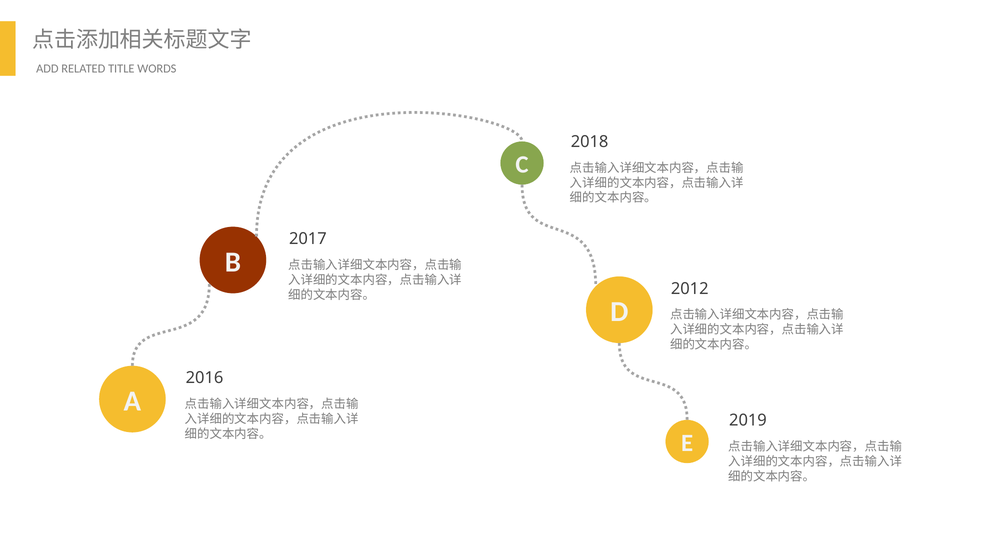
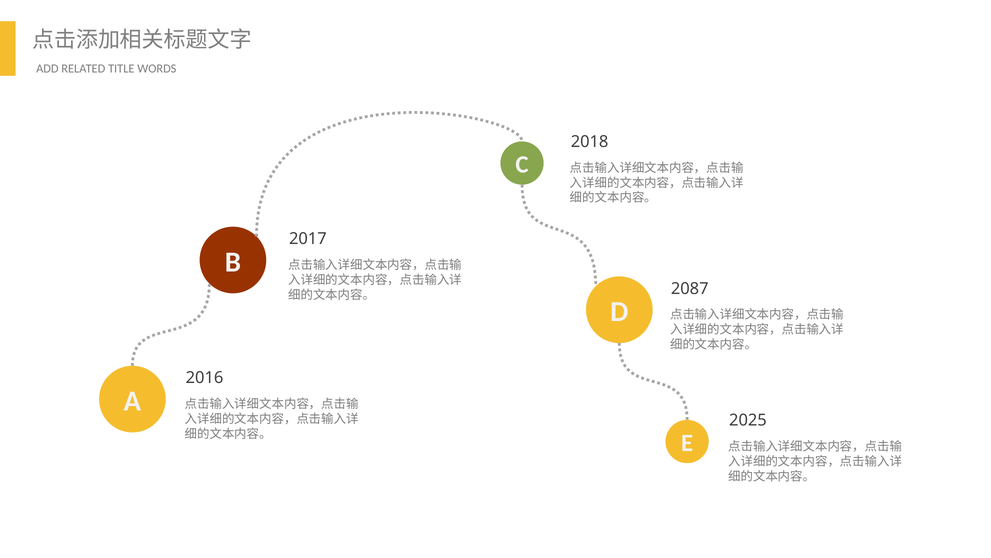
2012: 2012 -> 2087 (690, 288)
2019: 2019 -> 2025 (748, 420)
